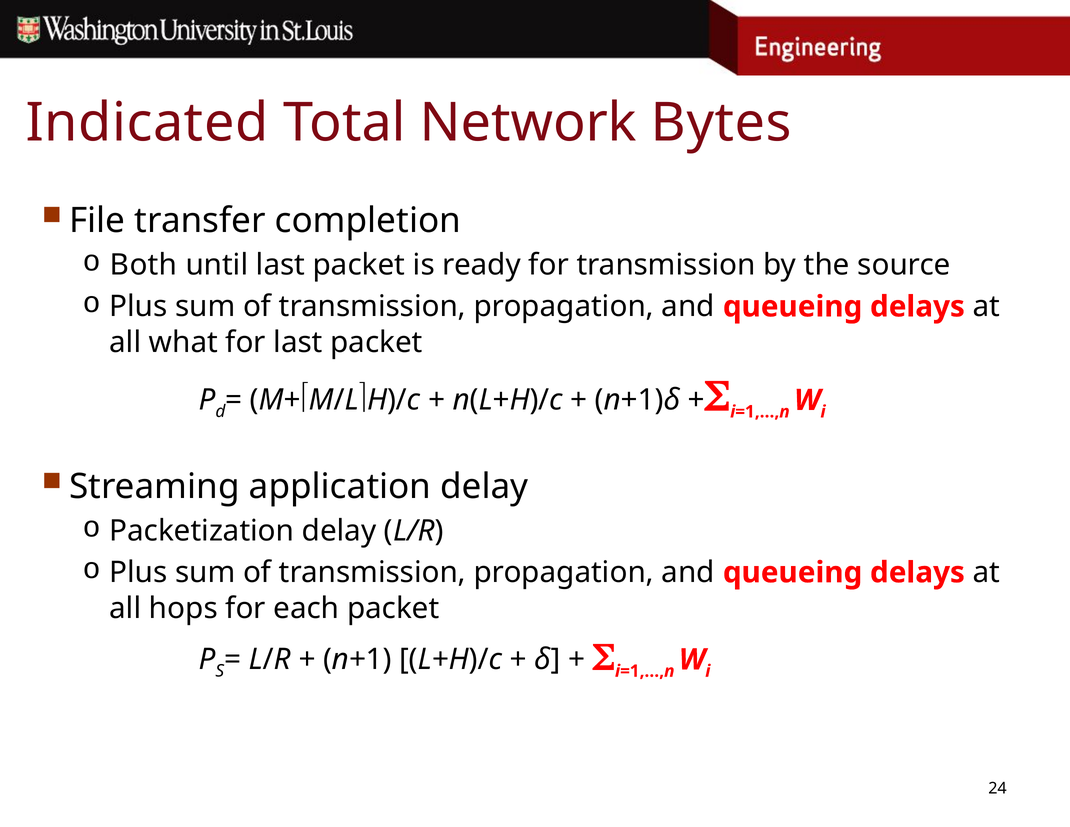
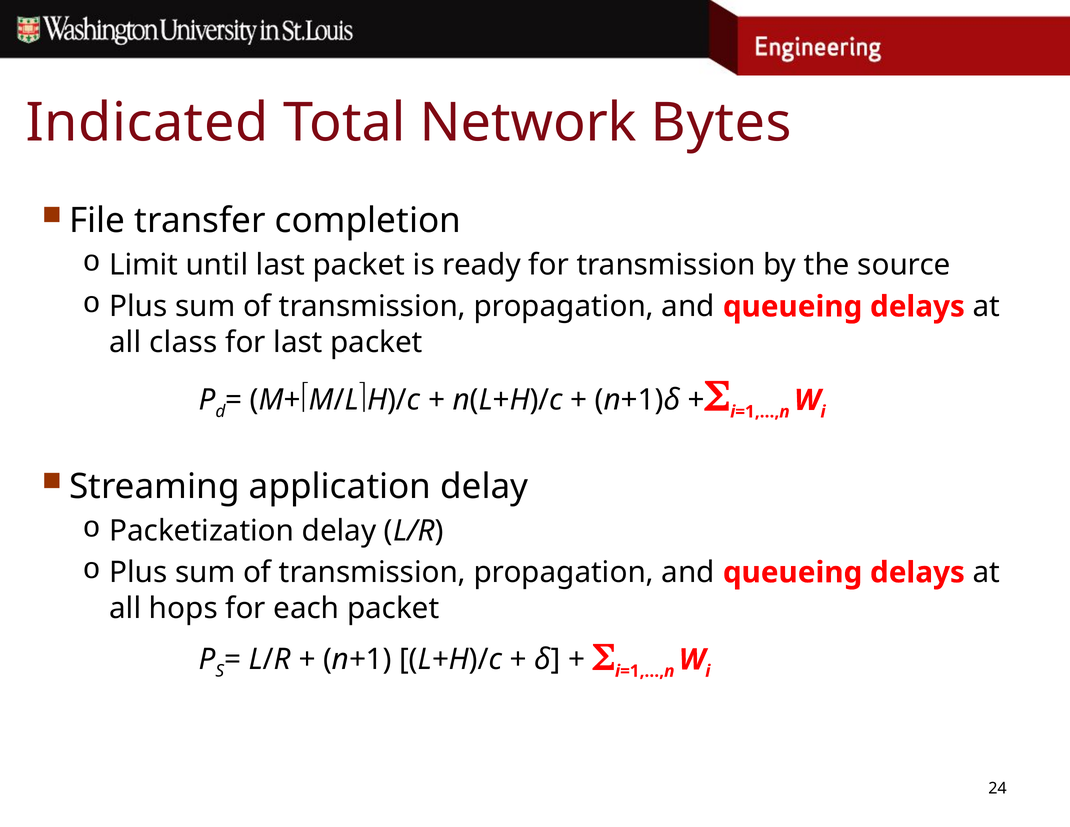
Both: Both -> Limit (144, 265)
what: what -> class (183, 342)
